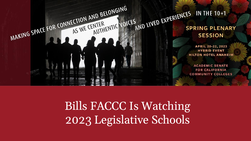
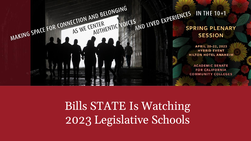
FACCC: FACCC -> STATE (108, 106)
